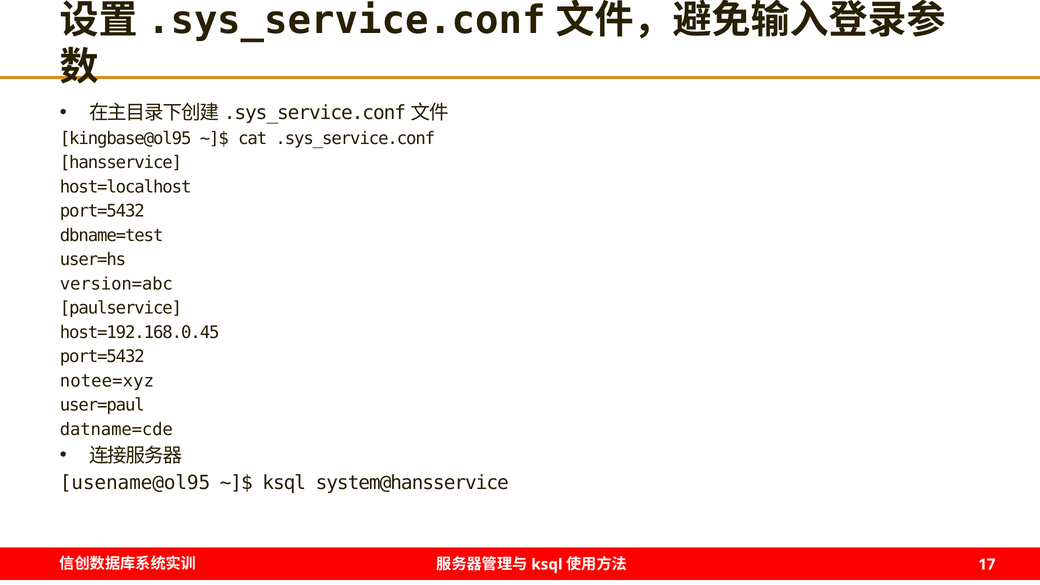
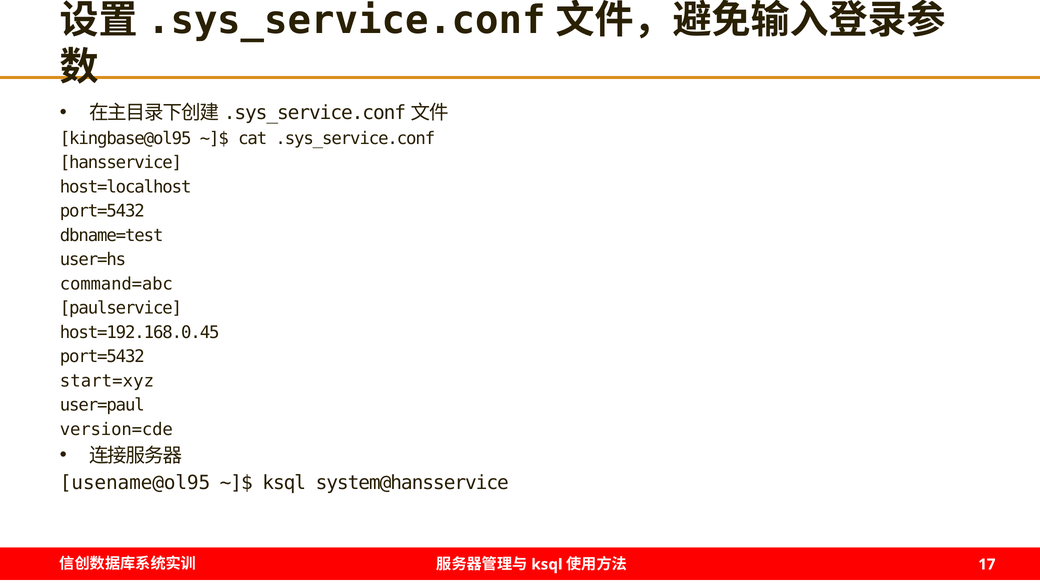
version=abc: version=abc -> command=abc (116, 284)
notee=xyz: notee=xyz -> start=xyz (107, 381)
datname=cde: datname=cde -> version=cde (116, 429)
